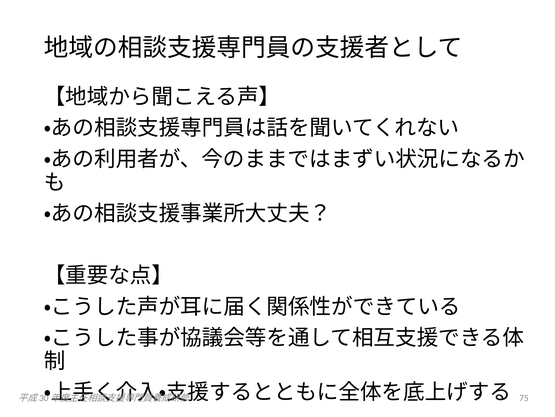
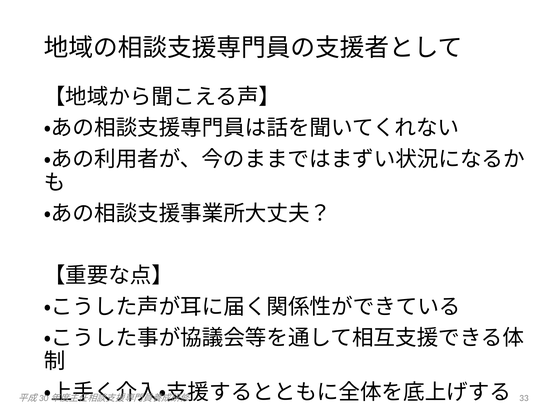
75: 75 -> 33 (524, 397)
